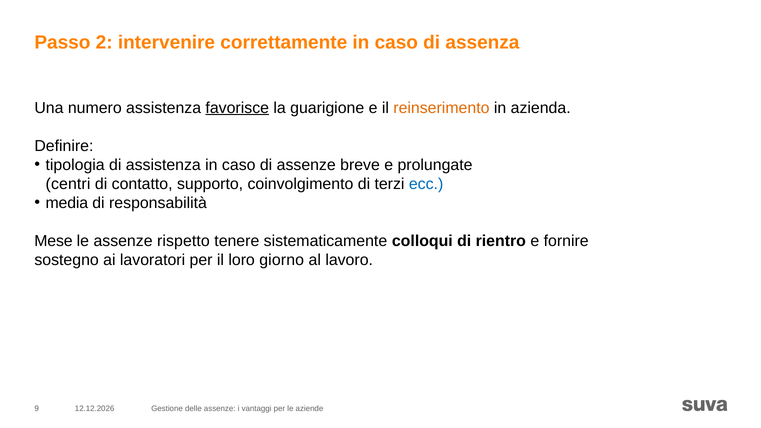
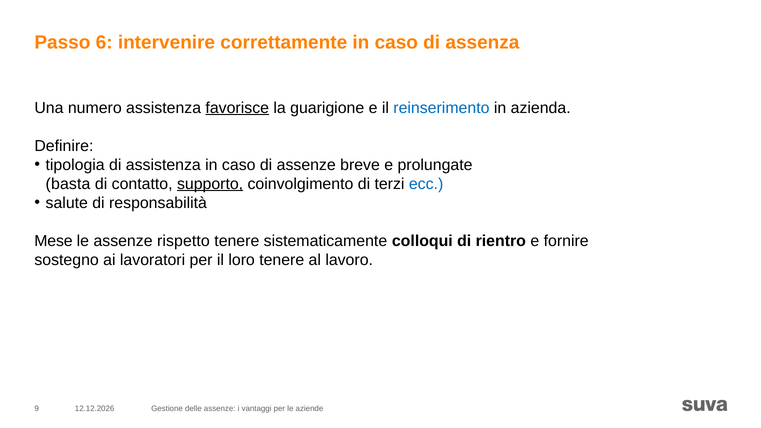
2: 2 -> 6 (104, 43)
reinserimento colour: orange -> blue (441, 108)
centri: centri -> basta (68, 184)
supporto underline: none -> present (210, 184)
media: media -> salute (67, 203)
loro giorno: giorno -> tenere (282, 260)
